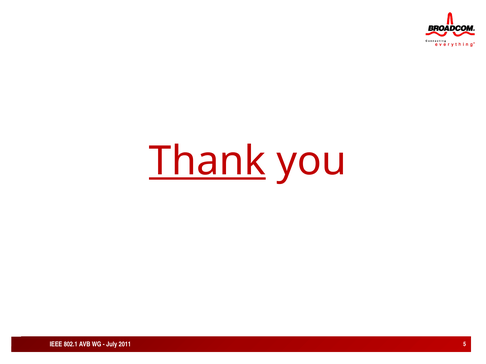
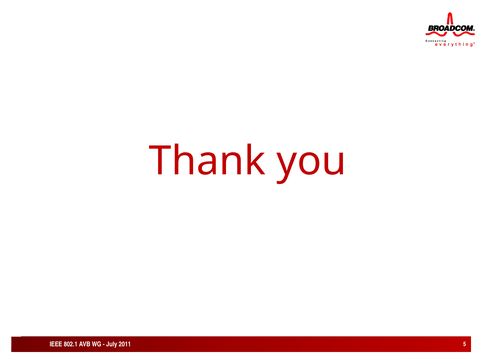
Thank underline: present -> none (207, 161)
